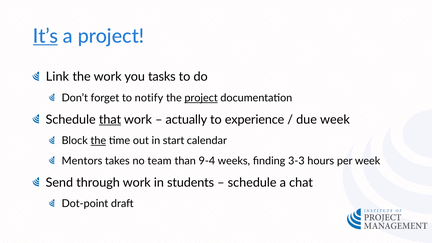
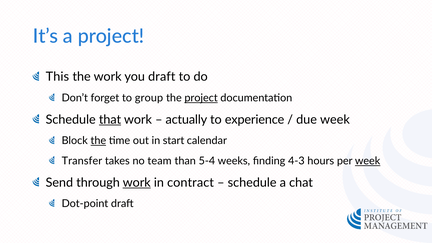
It’s underline: present -> none (45, 36)
Link: Link -> This (57, 77)
you tasks: tasks -> draft (162, 77)
notify: notify -> group (149, 98)
Mentors: Mentors -> Transfer (82, 161)
9-4: 9-4 -> 5-4 (207, 161)
3-3: 3-3 -> 4-3 (296, 161)
week underline: none -> present (368, 161)
work underline: none -> present (137, 183)
students: students -> contract (191, 183)
